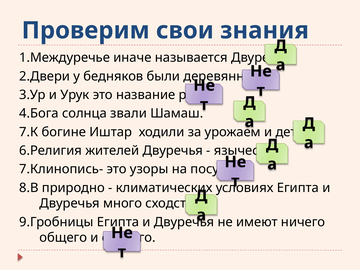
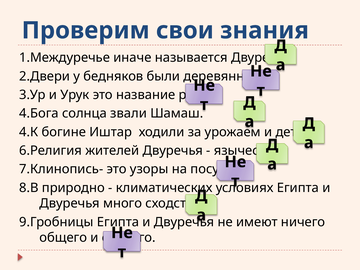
7.К: 7.К -> 4.К (29, 132)
